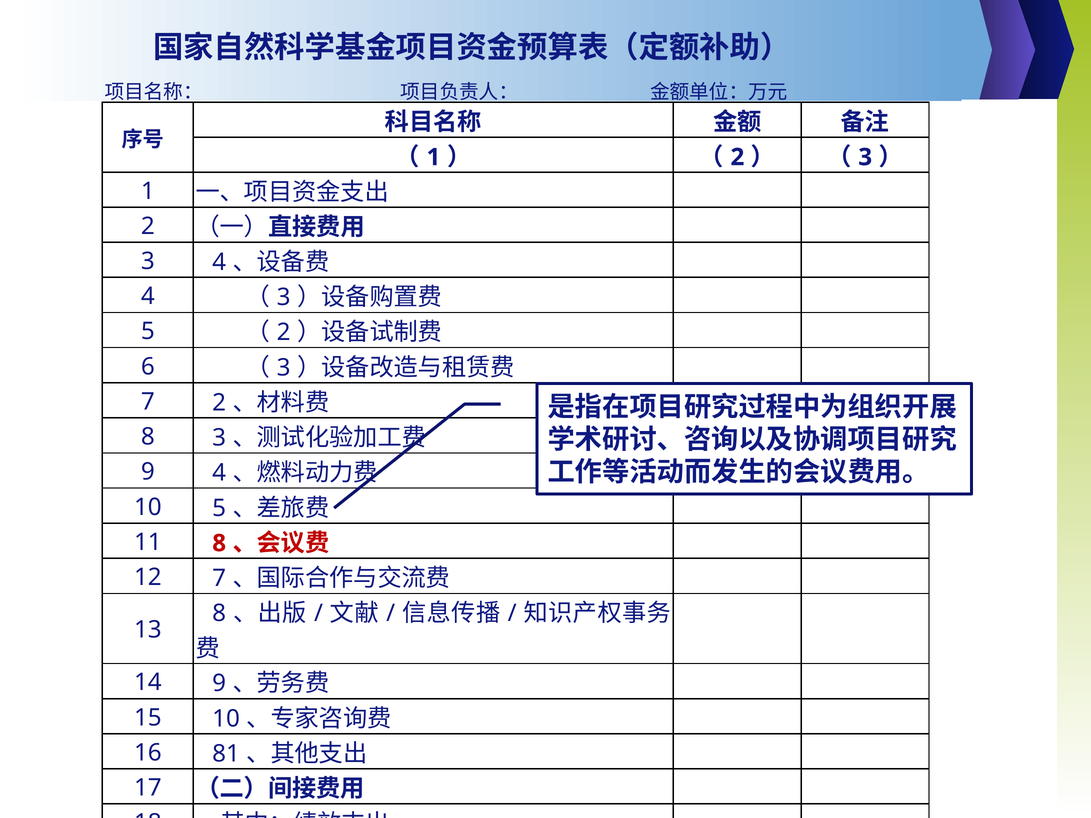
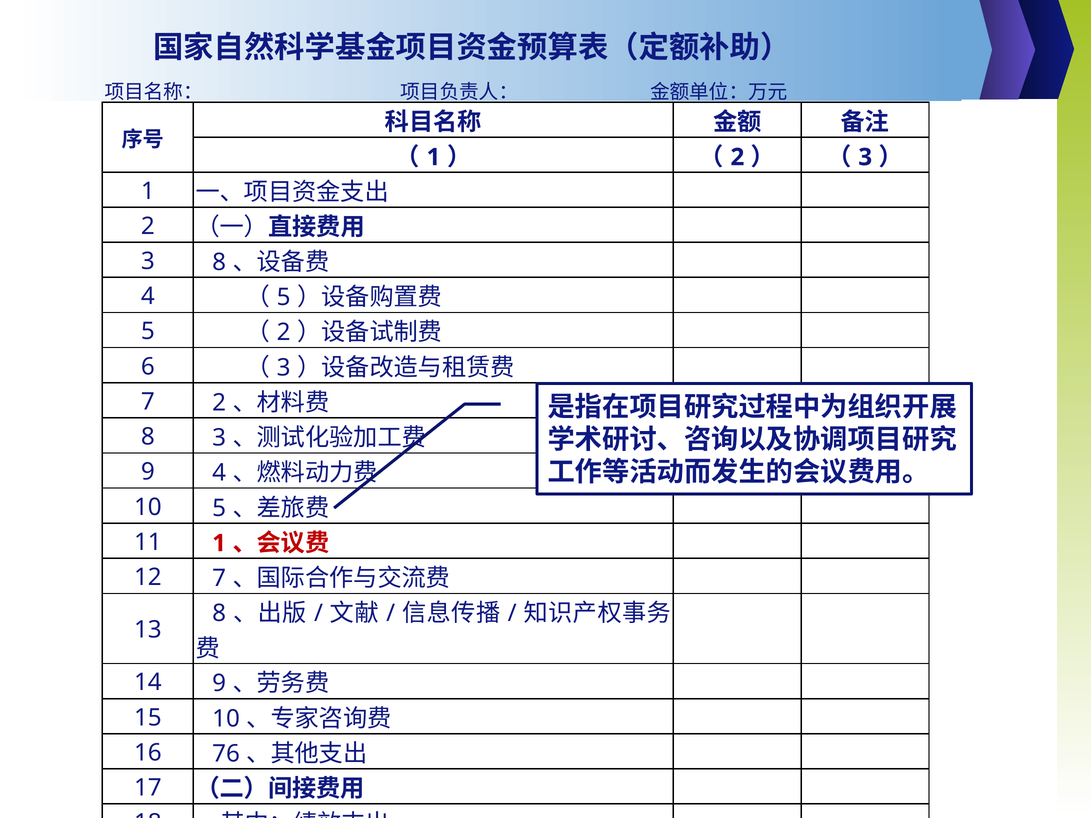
3 4: 4 -> 8 (219, 262)
3: 3 -> 5 (284, 297)
11 8: 8 -> 1 (219, 543)
81: 81 -> 76 (226, 754)
